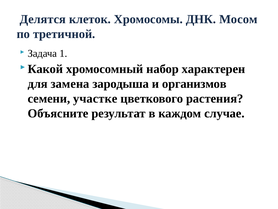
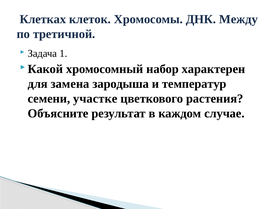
Делятся: Делятся -> Клетках (43, 19)
Мосом: Мосом -> Между (238, 19)
организмов: организмов -> температур (194, 84)
